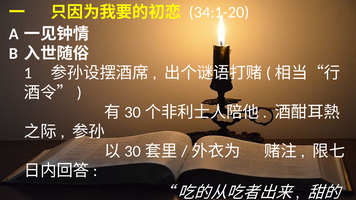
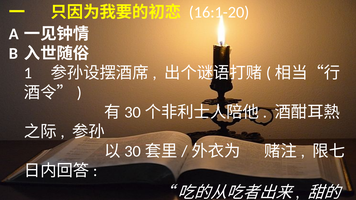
34:1-20: 34:1-20 -> 16:1-20 (219, 12)
